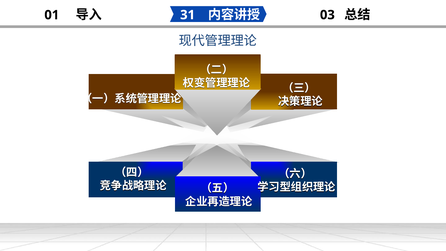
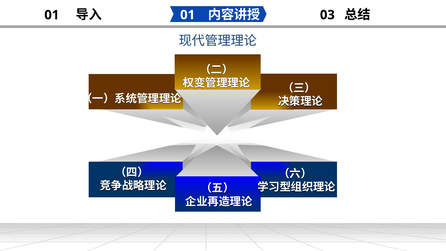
31: 31 -> 01 (188, 15)
